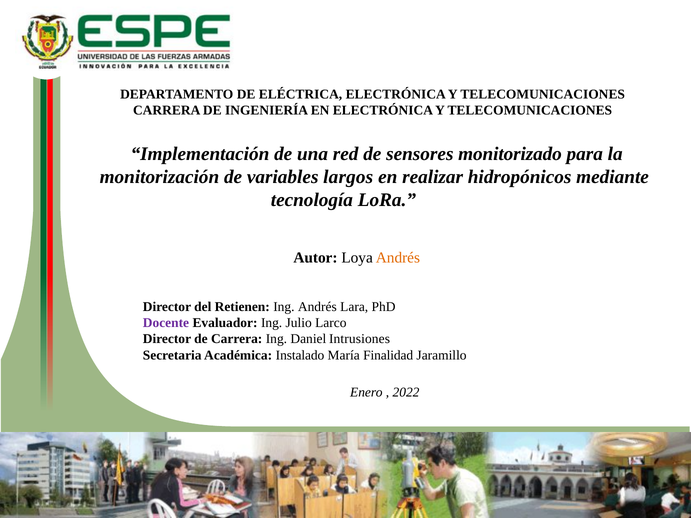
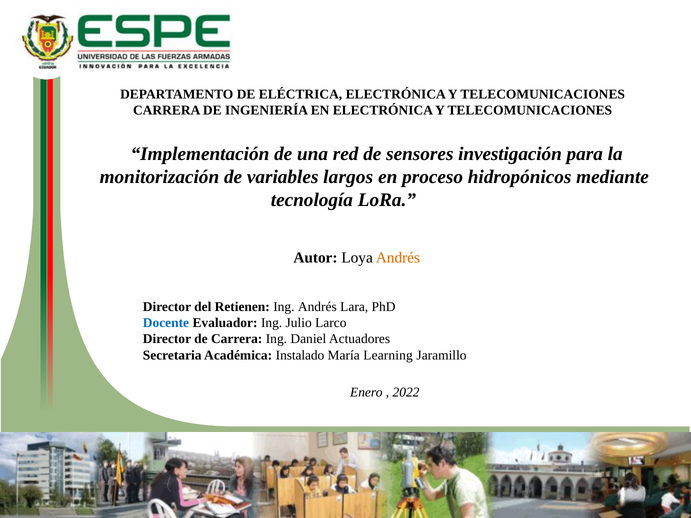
monitorizado: monitorizado -> investigación (510, 154)
realizar: realizar -> proceso (433, 177)
Docente colour: purple -> blue (166, 323)
Intrusiones: Intrusiones -> Actuadores (360, 339)
Finalidad: Finalidad -> Learning (388, 355)
